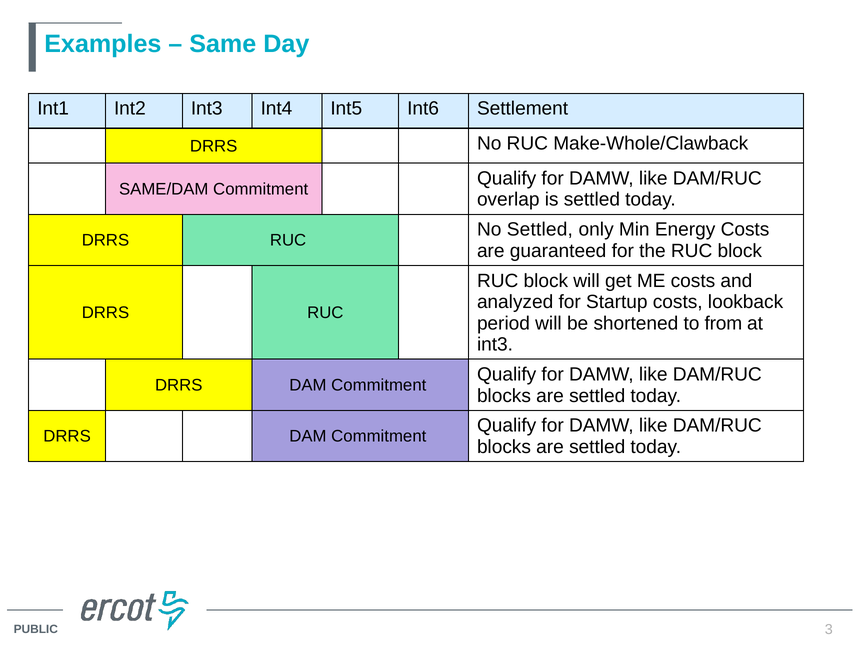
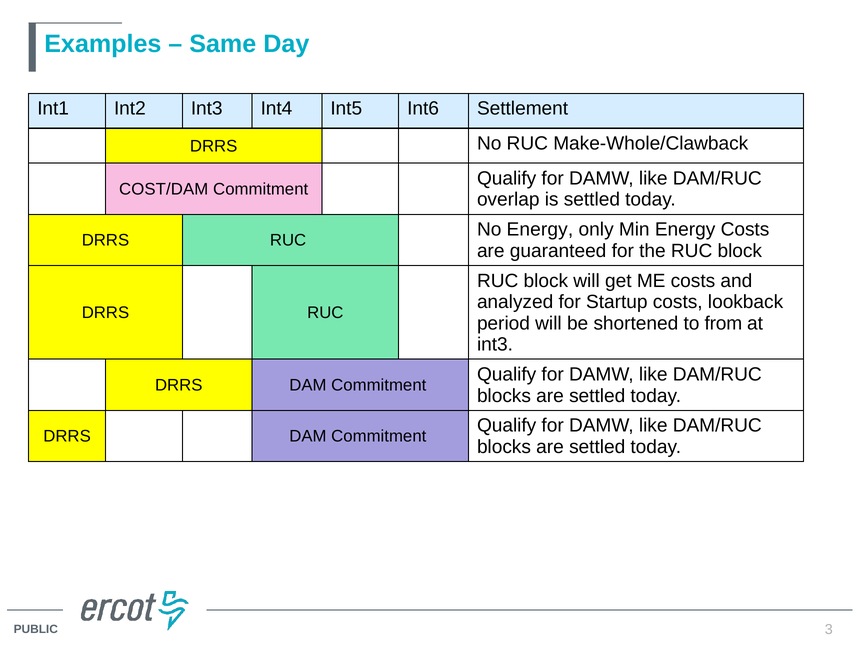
SAME/DAM: SAME/DAM -> COST/DAM (164, 189)
No Settled: Settled -> Energy (540, 229)
